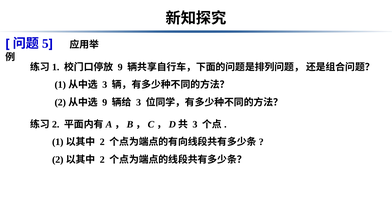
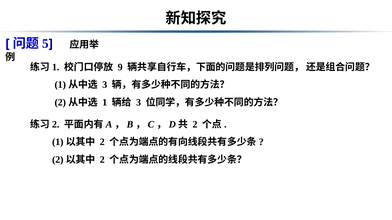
9: 9 -> 1 (105, 103)
3: 3 -> 2 (195, 125)
